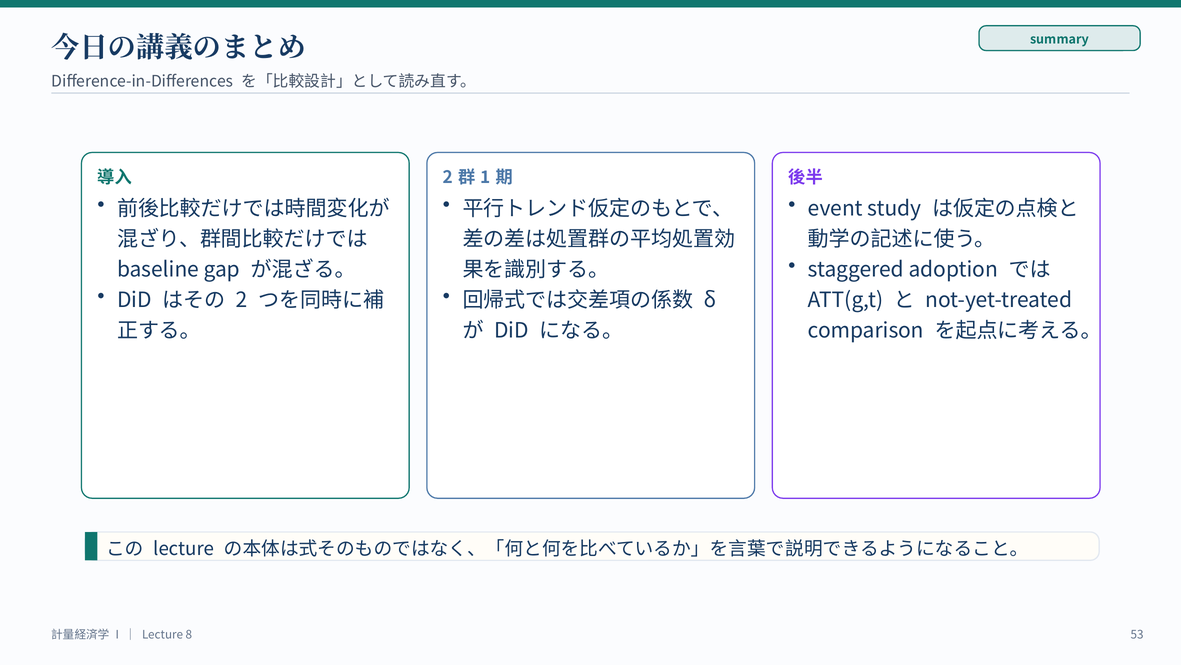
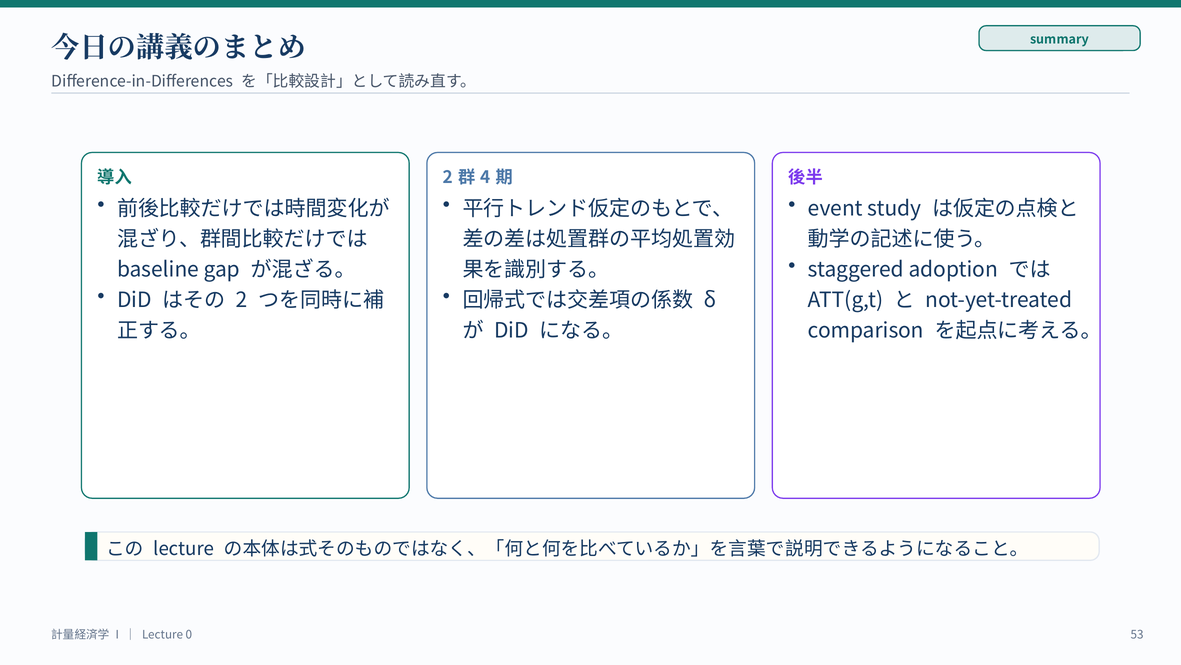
1: 1 -> 4 (485, 177)
8: 8 -> 0 (189, 634)
